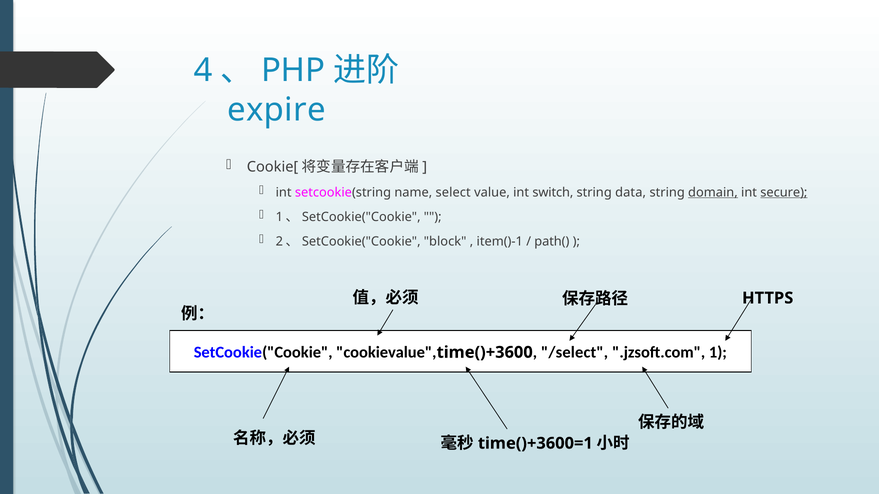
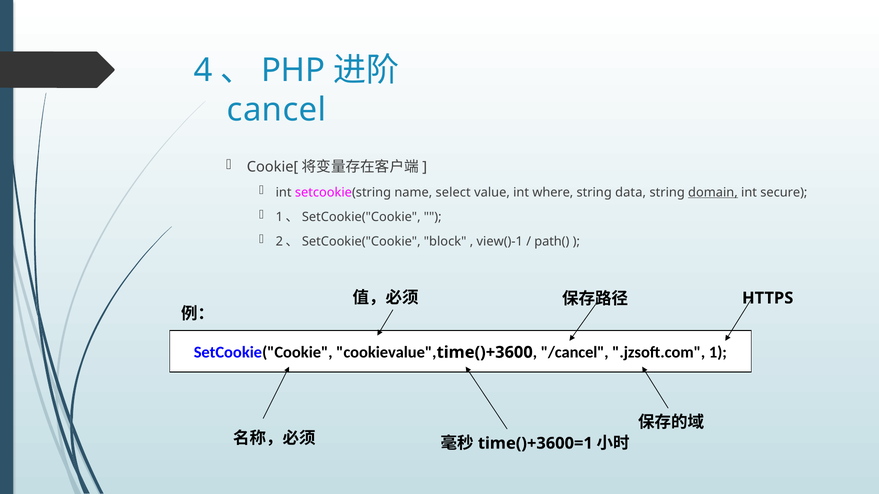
expire: expire -> cancel (276, 110)
switch: switch -> where (553, 192)
secure underline: present -> none (784, 192)
item()-1: item()-1 -> view()-1 (500, 242)
/select: /select -> /cancel (575, 353)
